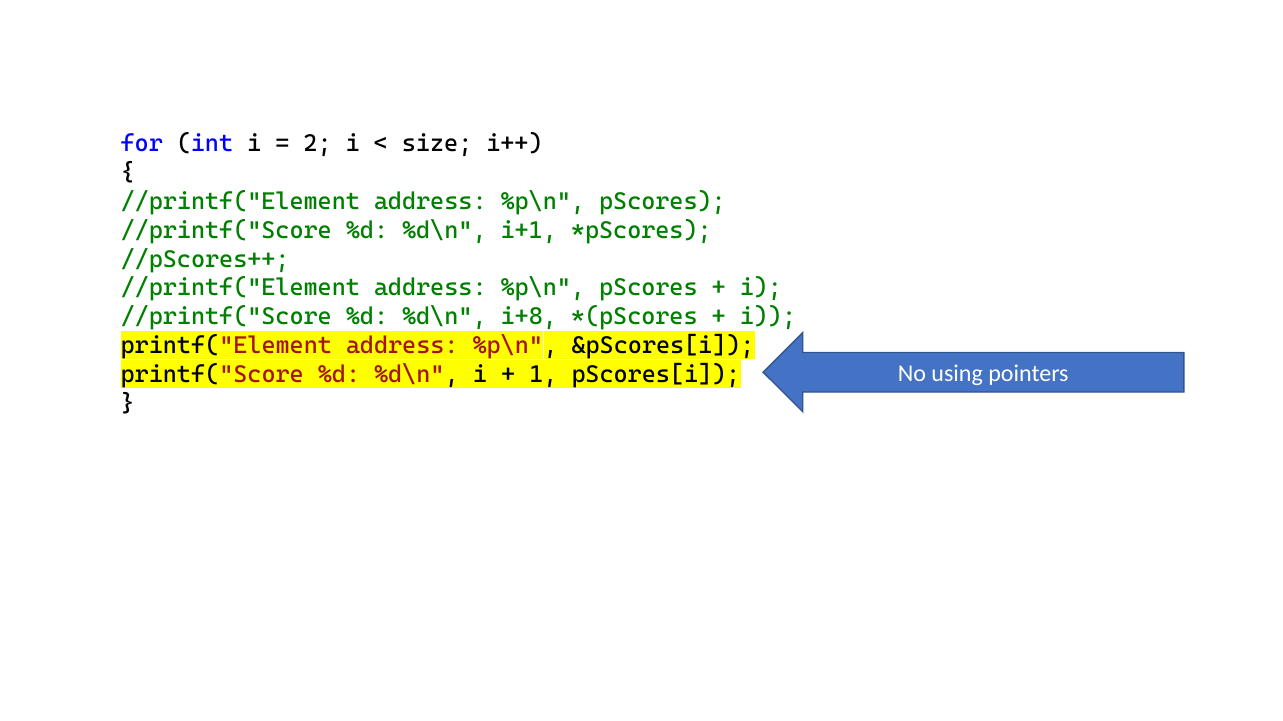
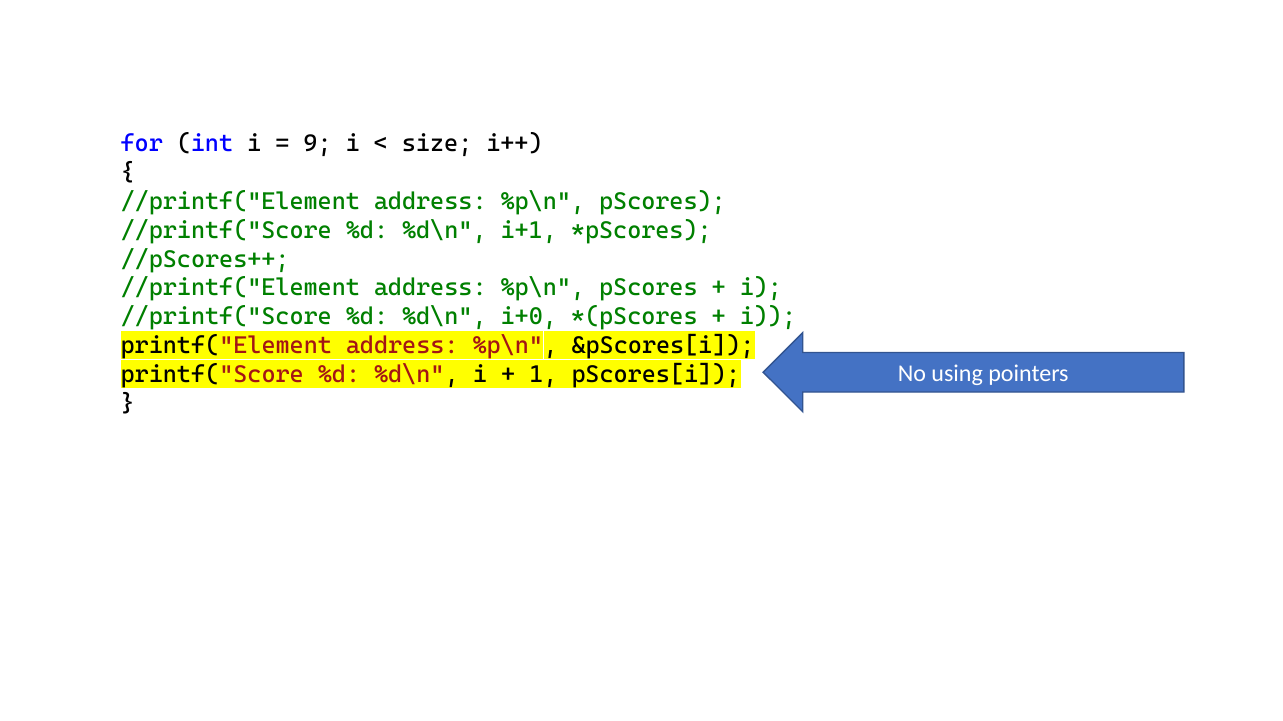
2: 2 -> 9 (318, 144)
i+8: i+8 -> i+0 (529, 317)
